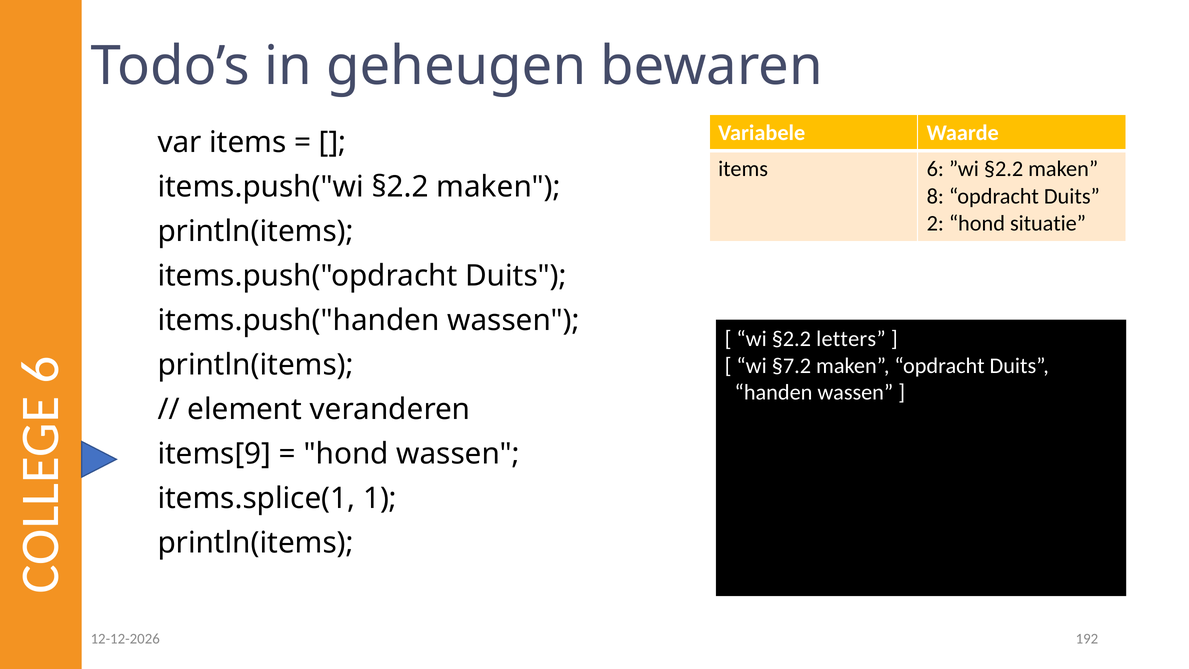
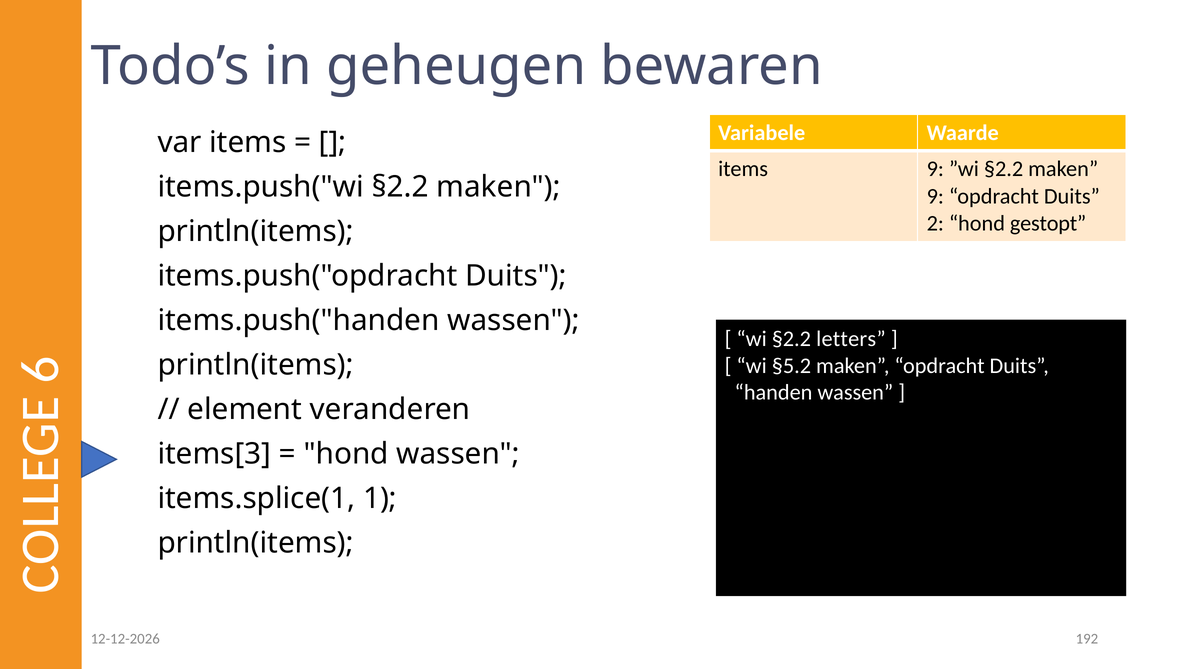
items 6: 6 -> 9 (935, 169)
8: 8 -> 9 (935, 196)
situatie: situatie -> gestopt (1048, 223)
§7.2: §7.2 -> §5.2 (791, 366)
items[9: items[9 -> items[3 (214, 454)
